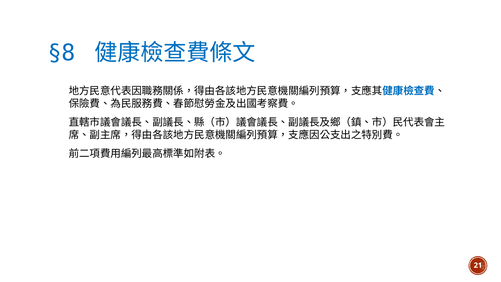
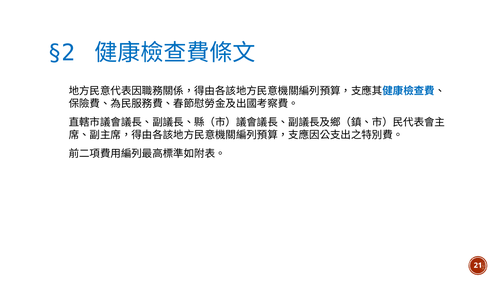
§8: §8 -> §2 (62, 53)
